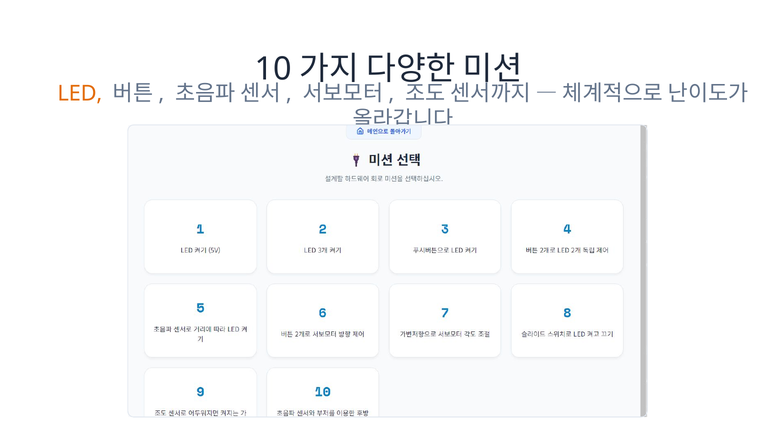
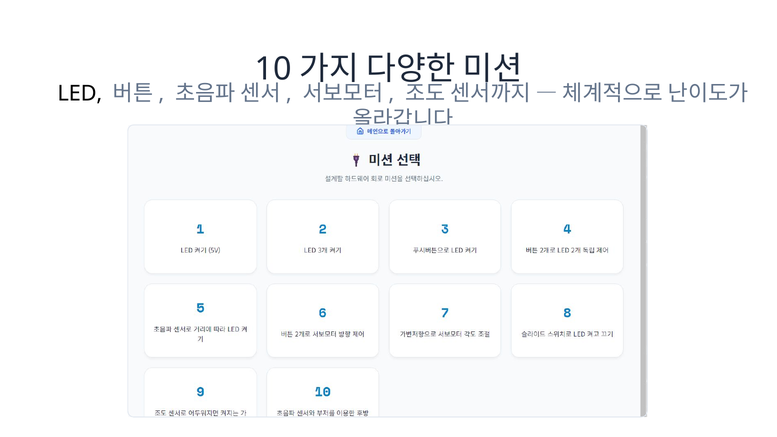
LED colour: orange -> black (80, 94)
